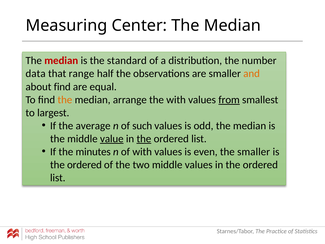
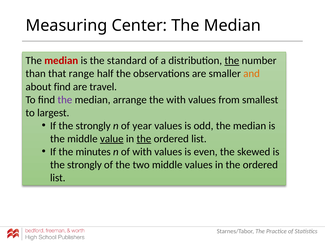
the underline: none -> present (232, 61)
data: data -> than (36, 74)
equal: equal -> travel (103, 87)
the colour: orange -> purple (65, 100)
from underline: present -> none (229, 100)
If the average: average -> strongly (93, 126)
such: such -> year (142, 126)
the smaller: smaller -> skewed (254, 152)
ordered: ordered -> strongly (84, 165)
